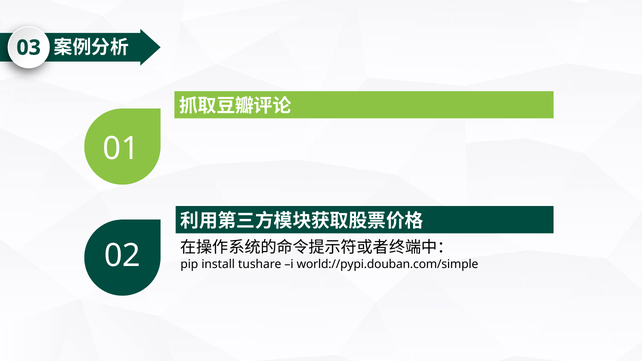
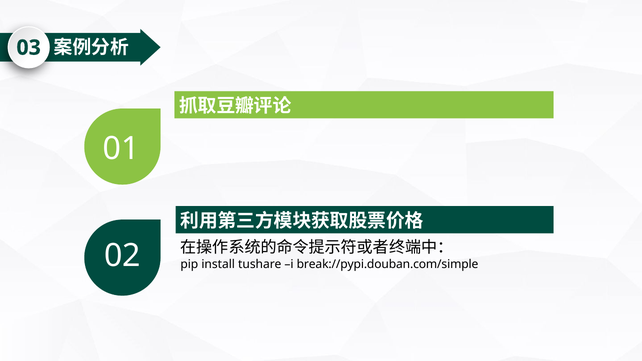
world://pypi.douban.com/simple: world://pypi.douban.com/simple -> break://pypi.douban.com/simple (388, 264)
